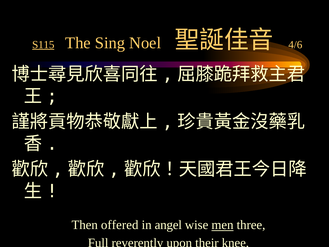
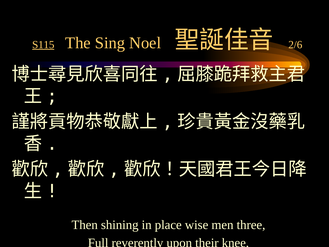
4/6: 4/6 -> 2/6 (295, 45)
Then offered: offered -> shining (120, 225)
angel: angel -> place (168, 225)
men underline: present -> none (222, 225)
